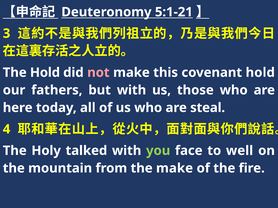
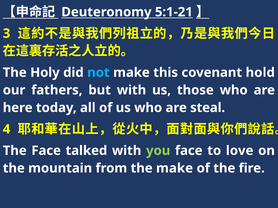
The Hold: Hold -> Holy (45, 73)
not colour: pink -> light blue (98, 73)
The Holy: Holy -> Face (46, 151)
well: well -> love (240, 151)
